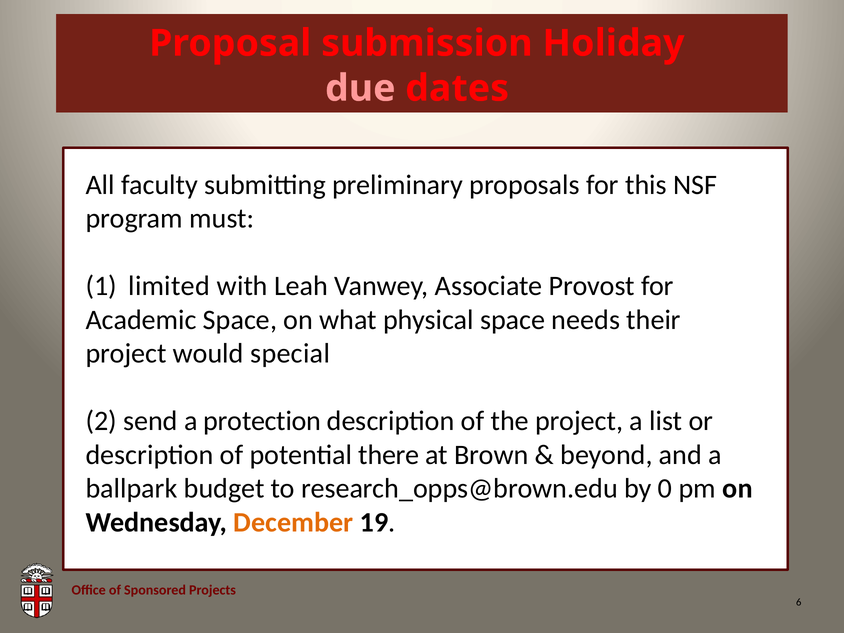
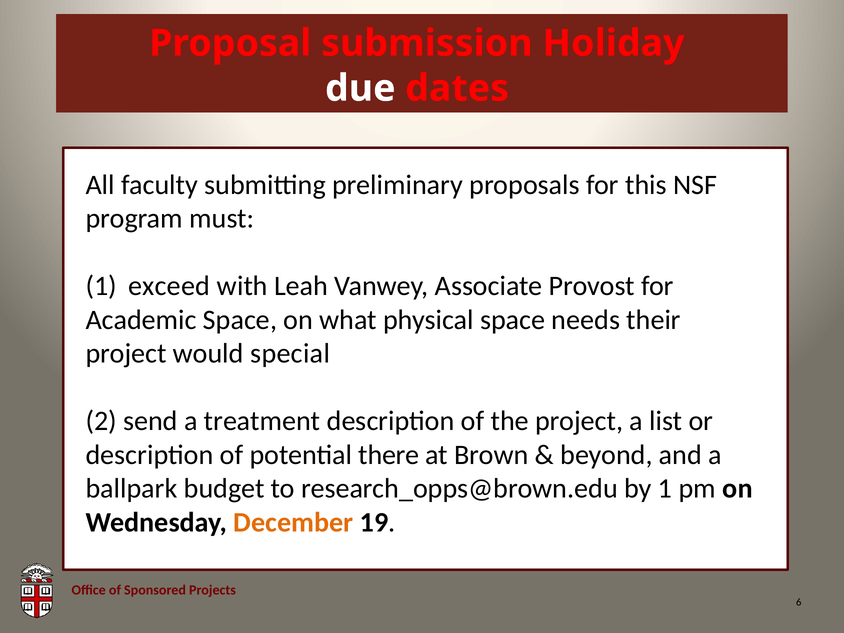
due colour: pink -> white (360, 88)
limited: limited -> exceed (169, 286)
protection: protection -> treatment (262, 421)
by 0: 0 -> 1 (665, 489)
